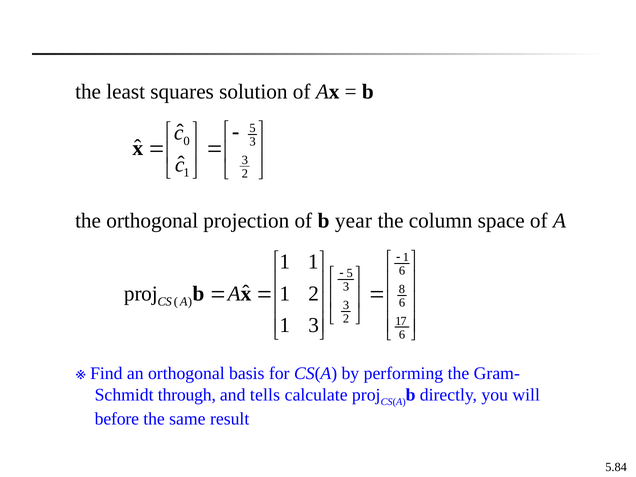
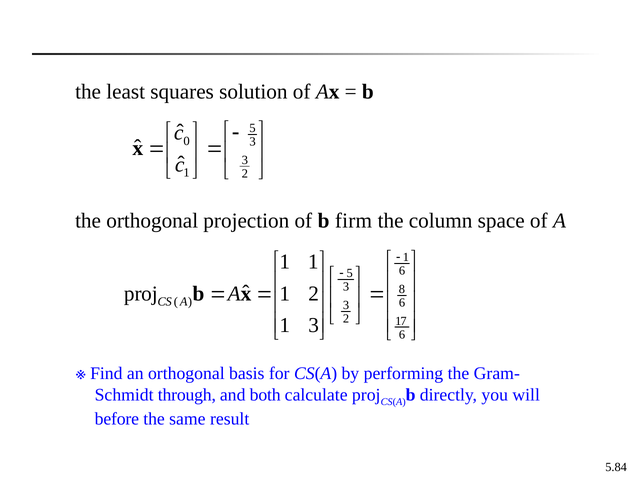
year: year -> firm (353, 221)
tells: tells -> both (265, 395)
